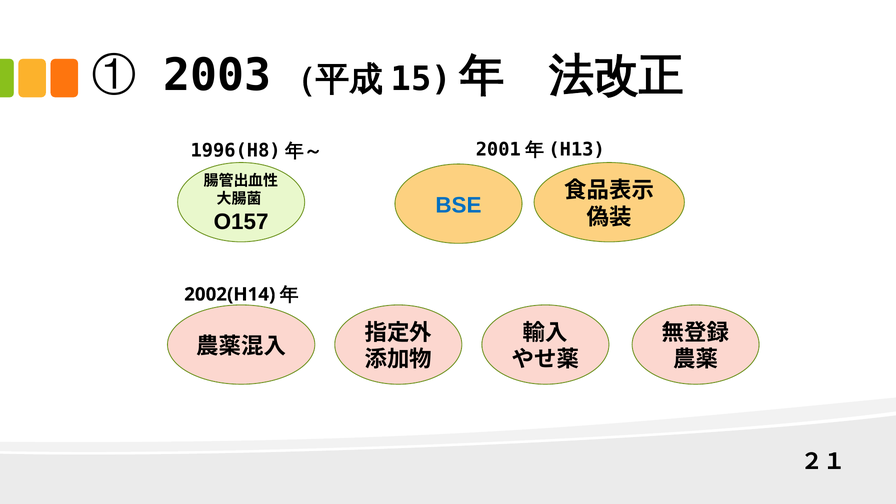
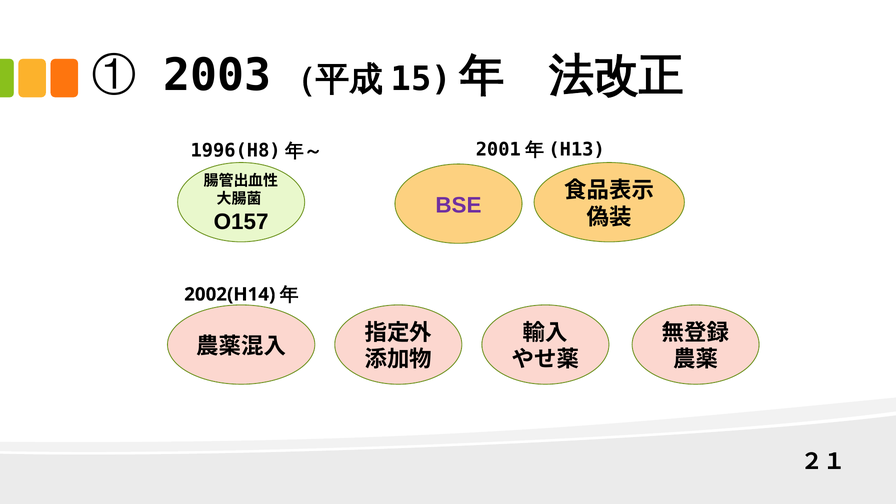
BSE colour: blue -> purple (458, 205)
